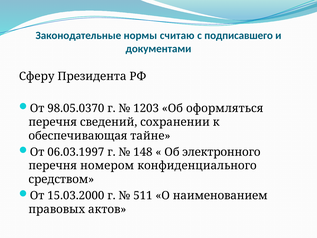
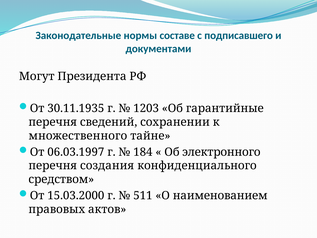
считаю: считаю -> составе (177, 35)
Сферу: Сферу -> Могут (37, 76)
98.05.0370: 98.05.0370 -> 30.11.1935 (76, 108)
оформляться: оформляться -> гарантийные (225, 108)
обеспечивающая: обеспечивающая -> множественного (78, 136)
148: 148 -> 184 (143, 152)
номером: номером -> создания (107, 166)
